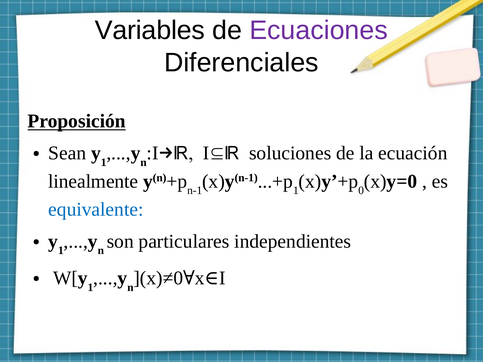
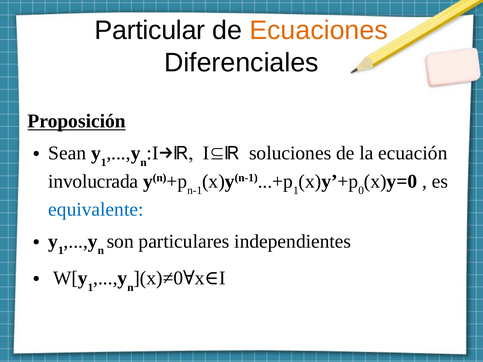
Variables: Variables -> Particular (150, 30)
Ecuaciones colour: purple -> orange (319, 30)
linealmente: linealmente -> involucrada (93, 181)
